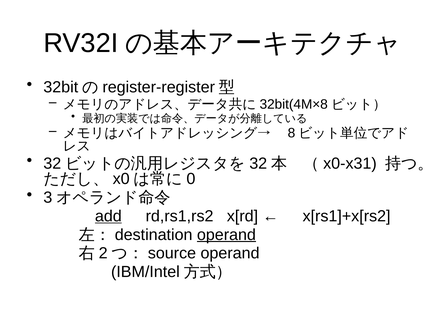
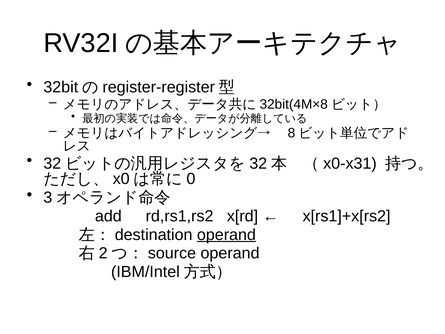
add underline: present -> none (108, 216)
